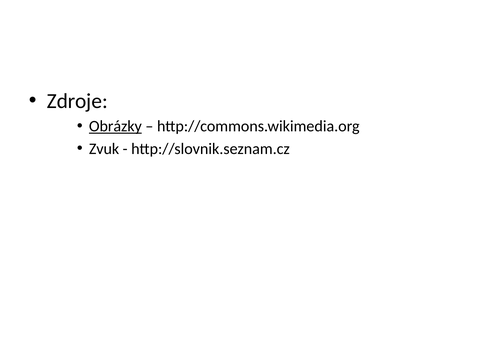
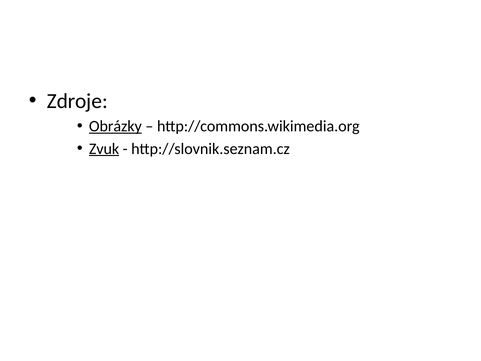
Zvuk underline: none -> present (104, 149)
